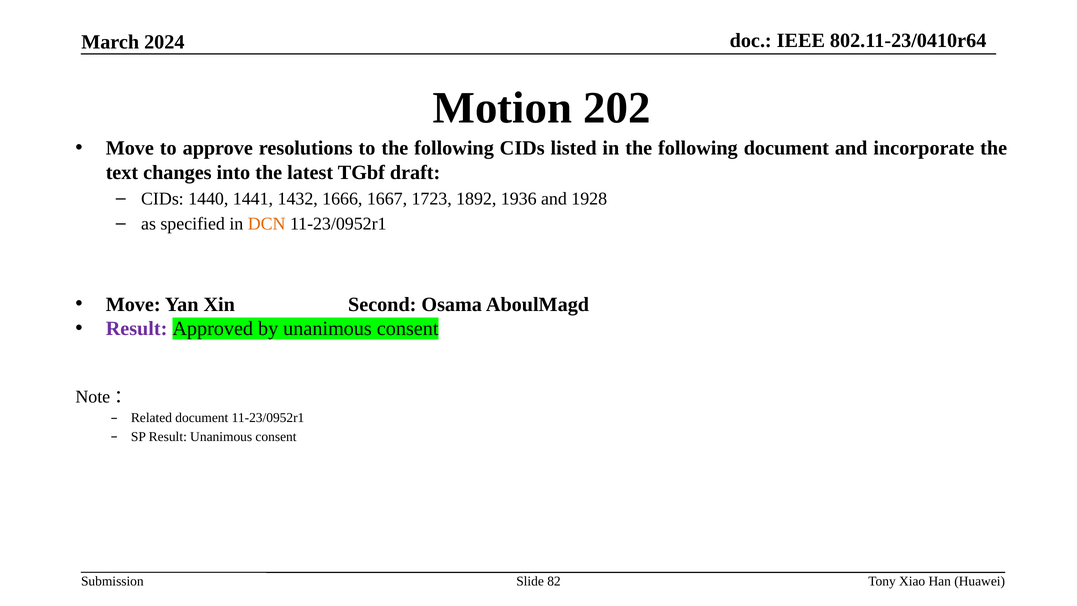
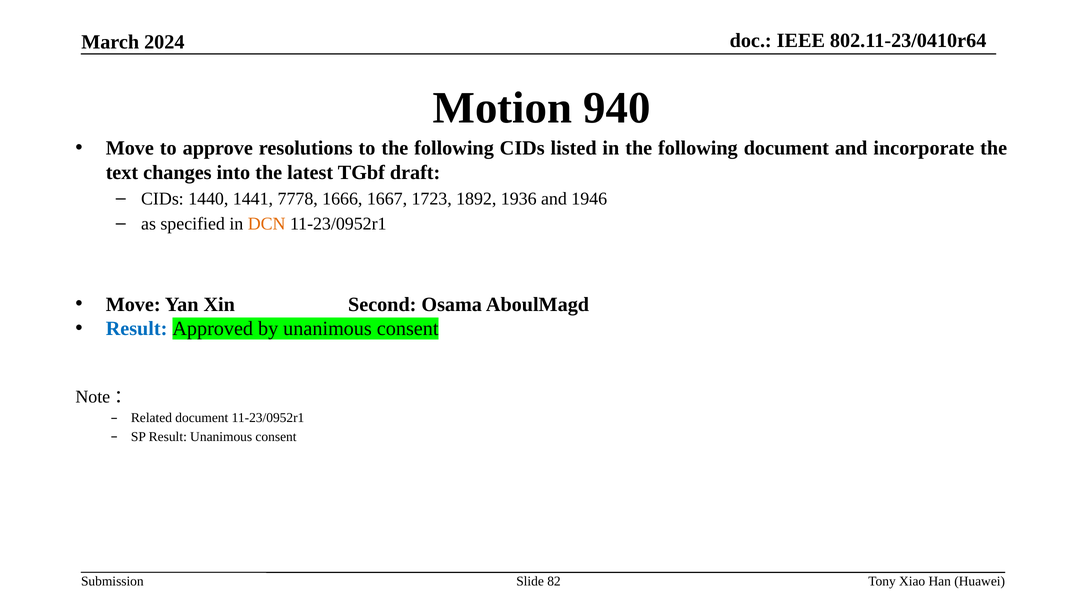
202: 202 -> 940 (617, 108)
1432: 1432 -> 7778 (298, 199)
1928: 1928 -> 1946 (589, 199)
Result colour: purple -> blue (137, 329)
